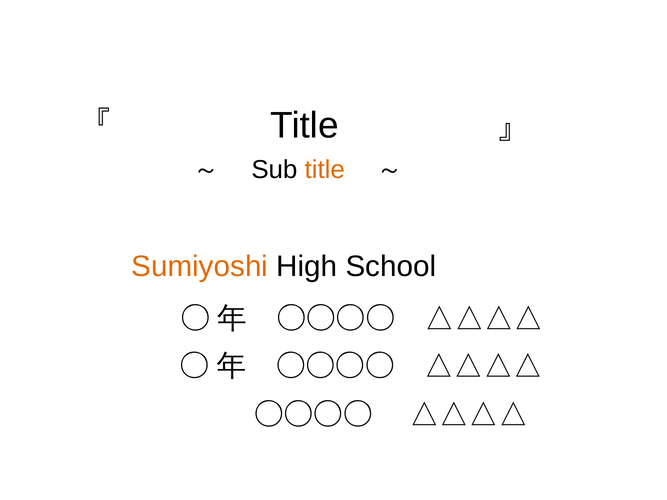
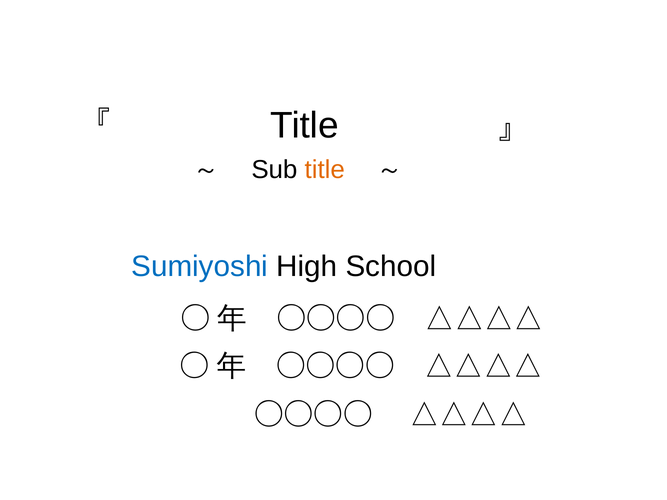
Sumiyoshi colour: orange -> blue (200, 266)
